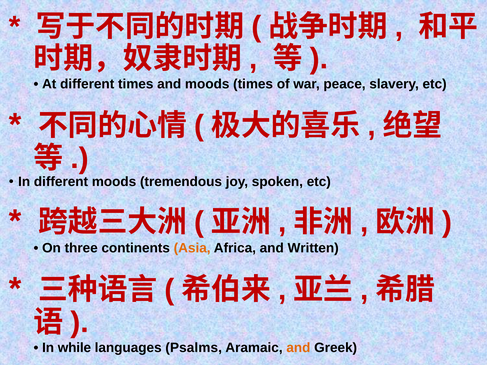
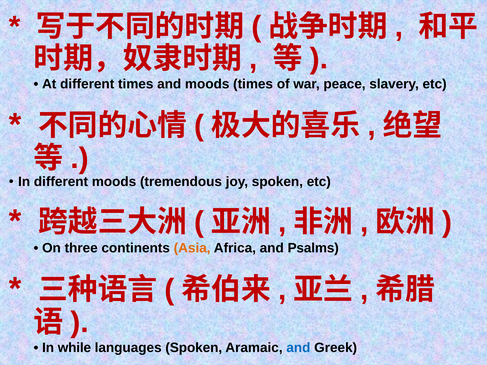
Written: Written -> Psalms (313, 248)
languages Psalms: Psalms -> Spoken (194, 348)
and colour: orange -> blue (298, 348)
